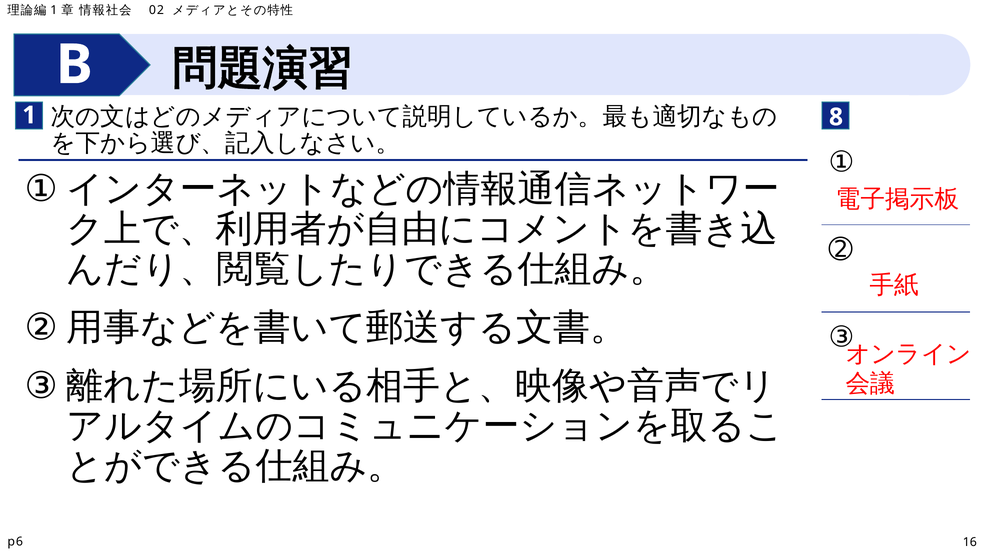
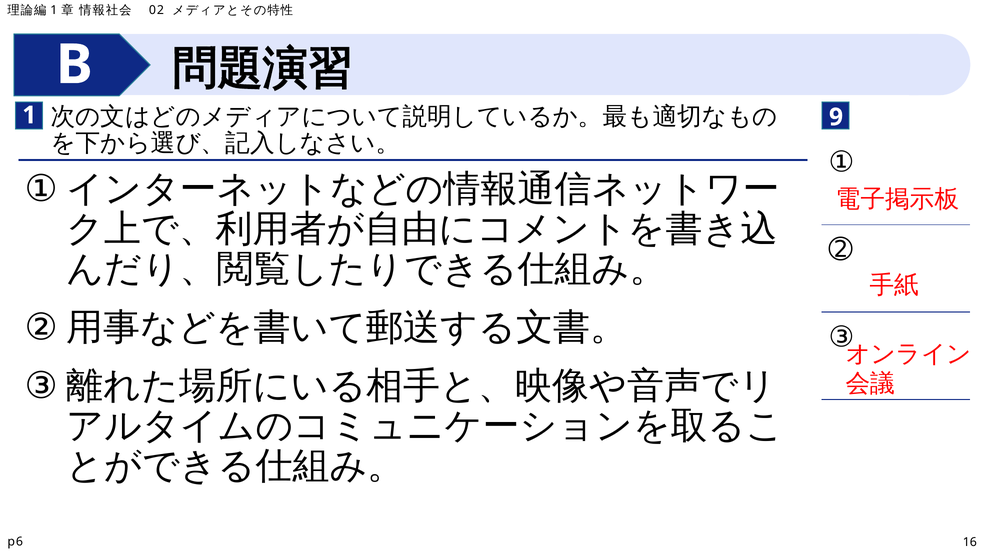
8: 8 -> 9 (836, 117)
